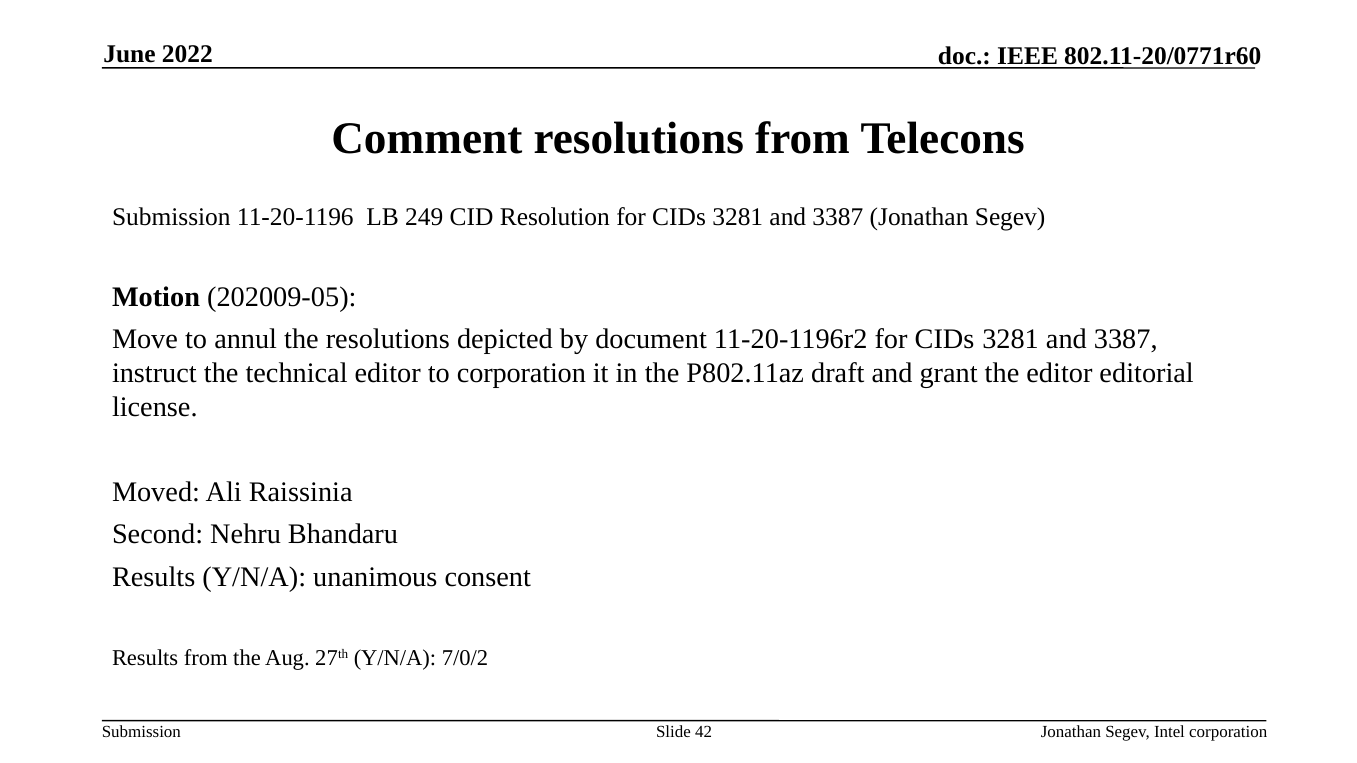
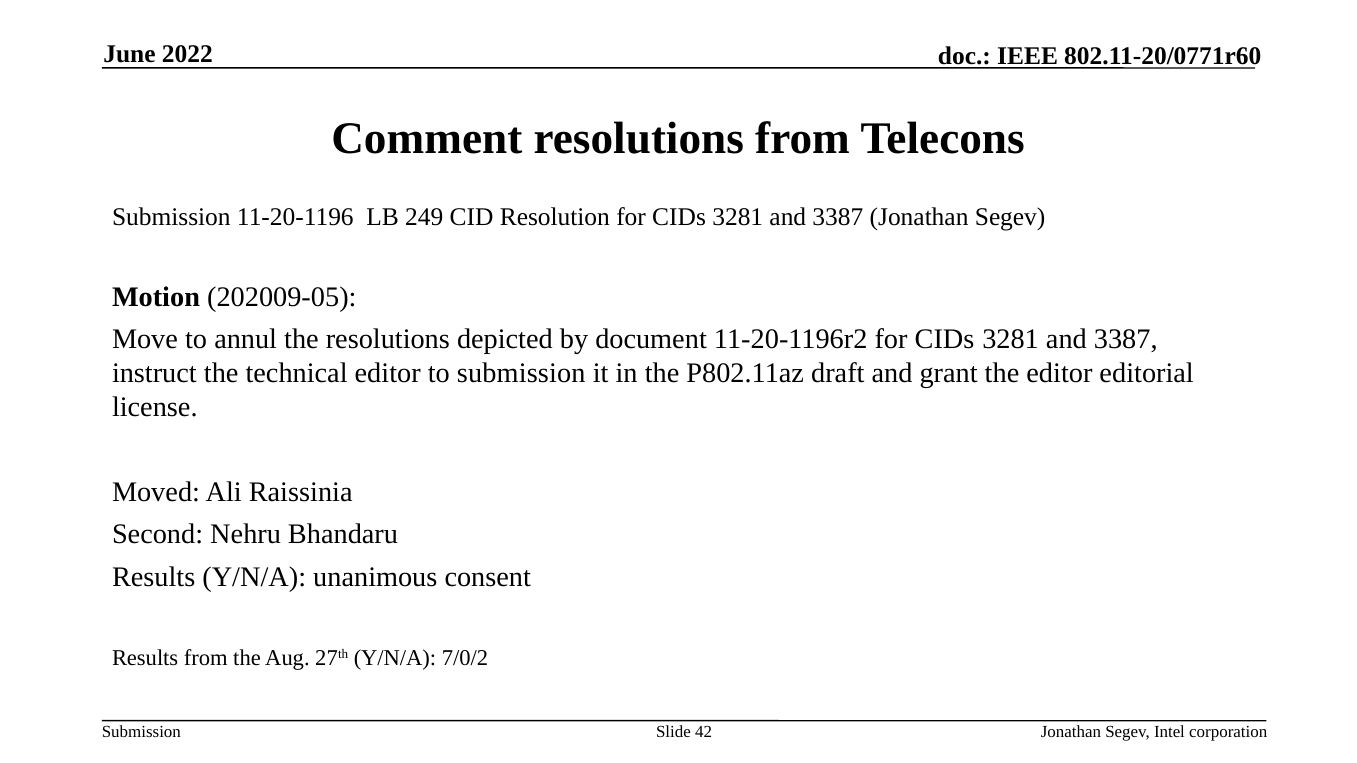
to corporation: corporation -> submission (521, 373)
